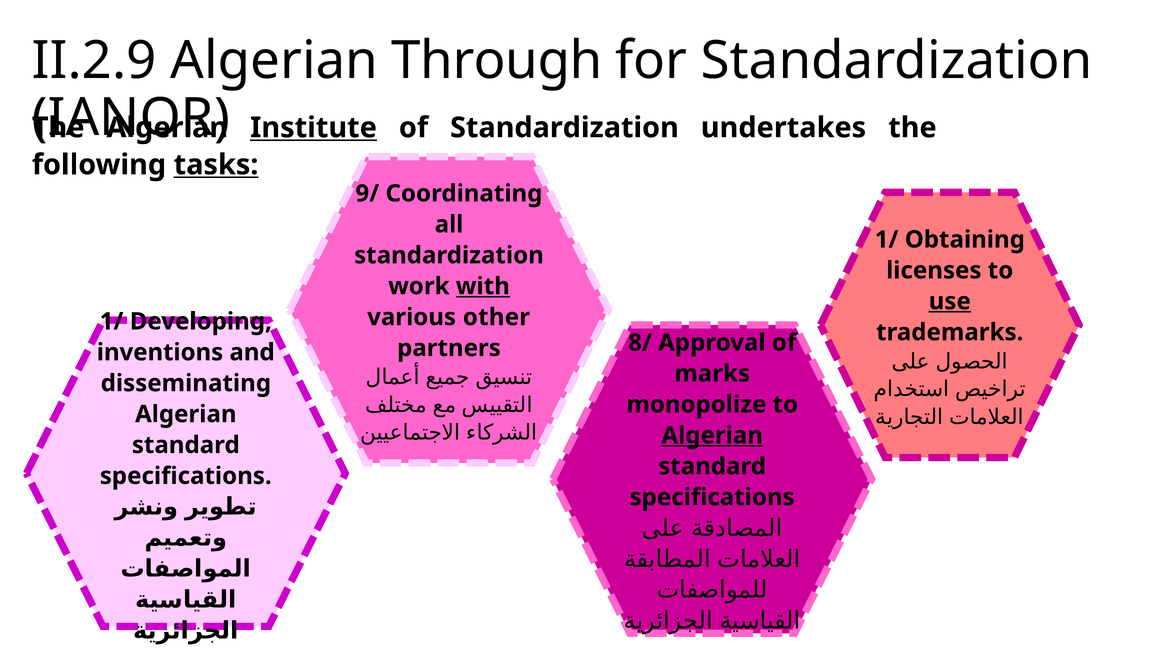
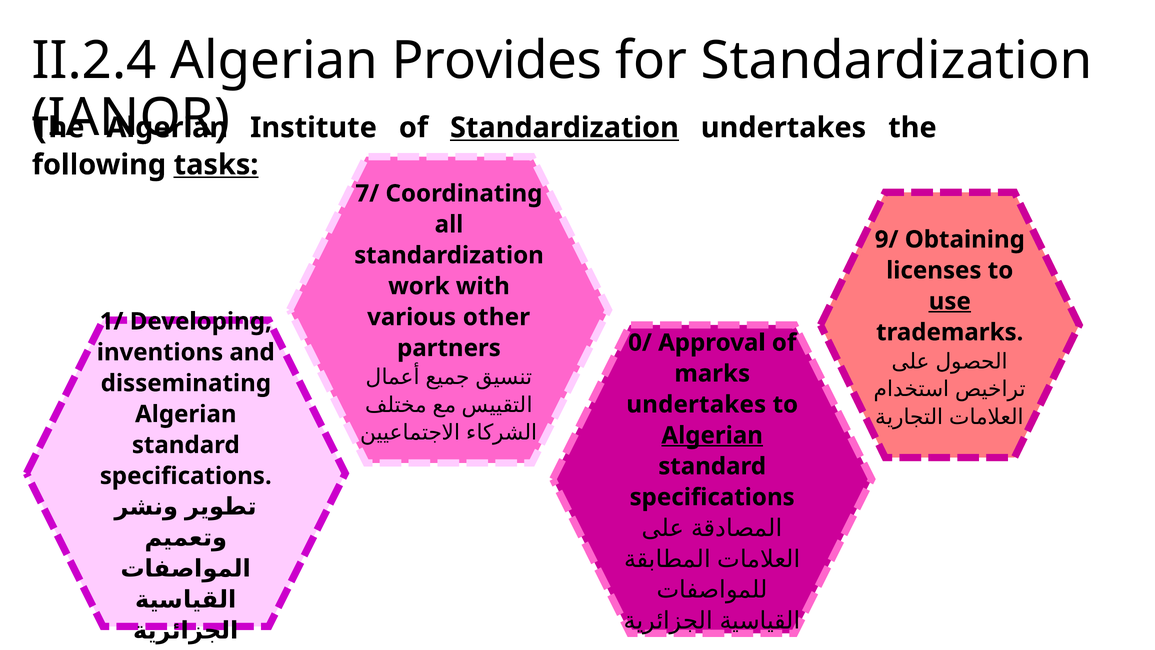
II.2.9: II.2.9 -> II.2.4 (94, 61)
Through: Through -> Provides (497, 61)
Institute underline: present -> none (314, 128)
Standardization underline: none -> present (564, 128)
9/: 9/ -> 7/ (367, 193)
1/: 1/ -> 9/ (887, 239)
with underline: present -> none (483, 286)
8/: 8/ -> 0/ (640, 343)
monopolize: monopolize -> undertakes (696, 404)
